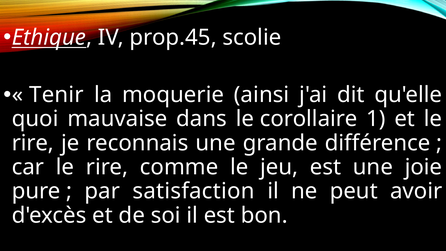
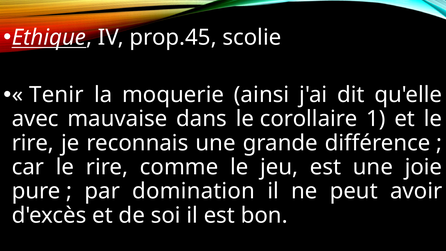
quoi: quoi -> avec (35, 119)
satisfaction: satisfaction -> domination (194, 191)
